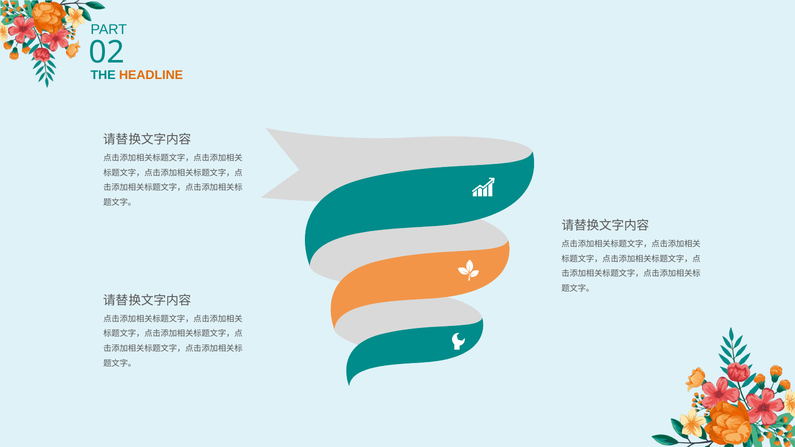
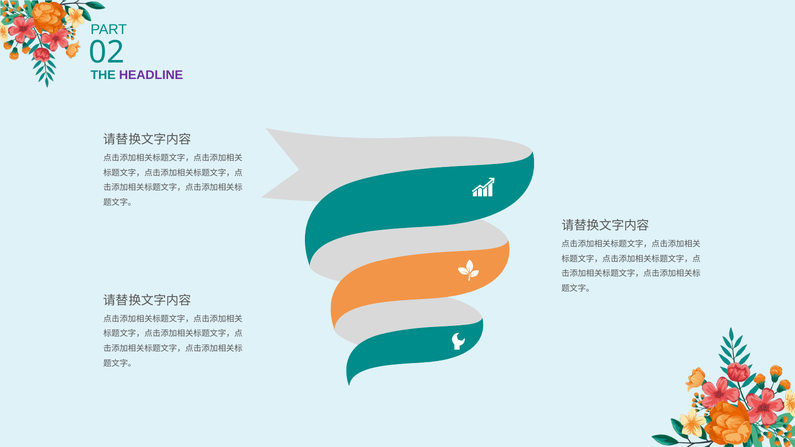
HEADLINE colour: orange -> purple (151, 75)
